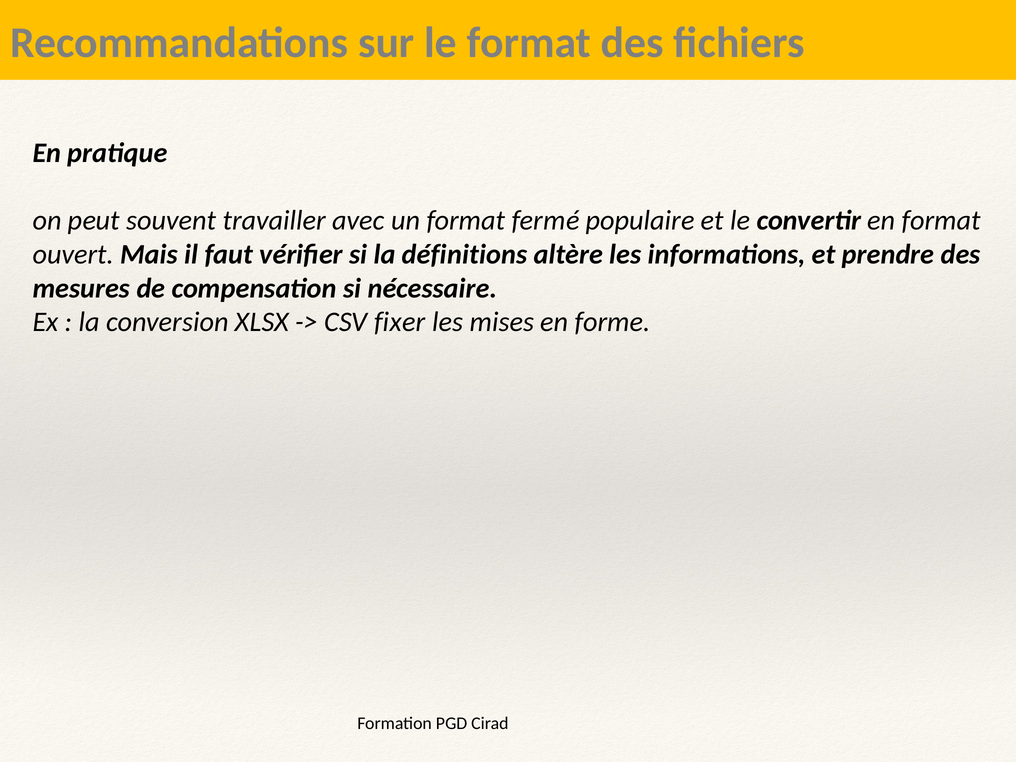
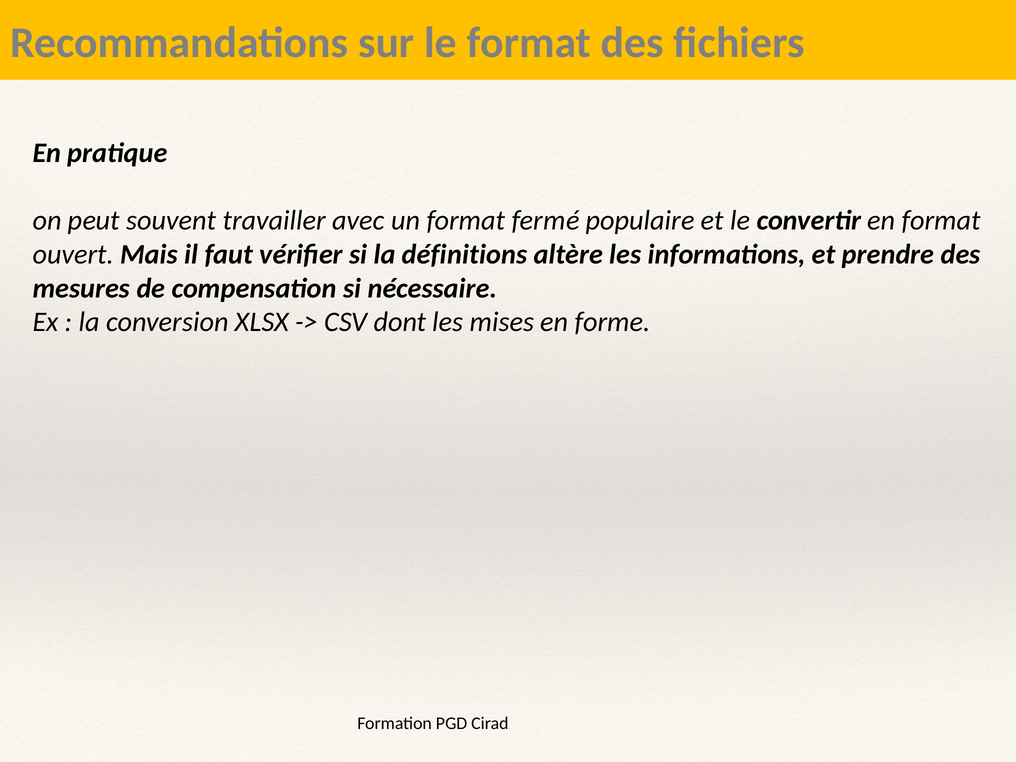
fixer: fixer -> dont (400, 322)
